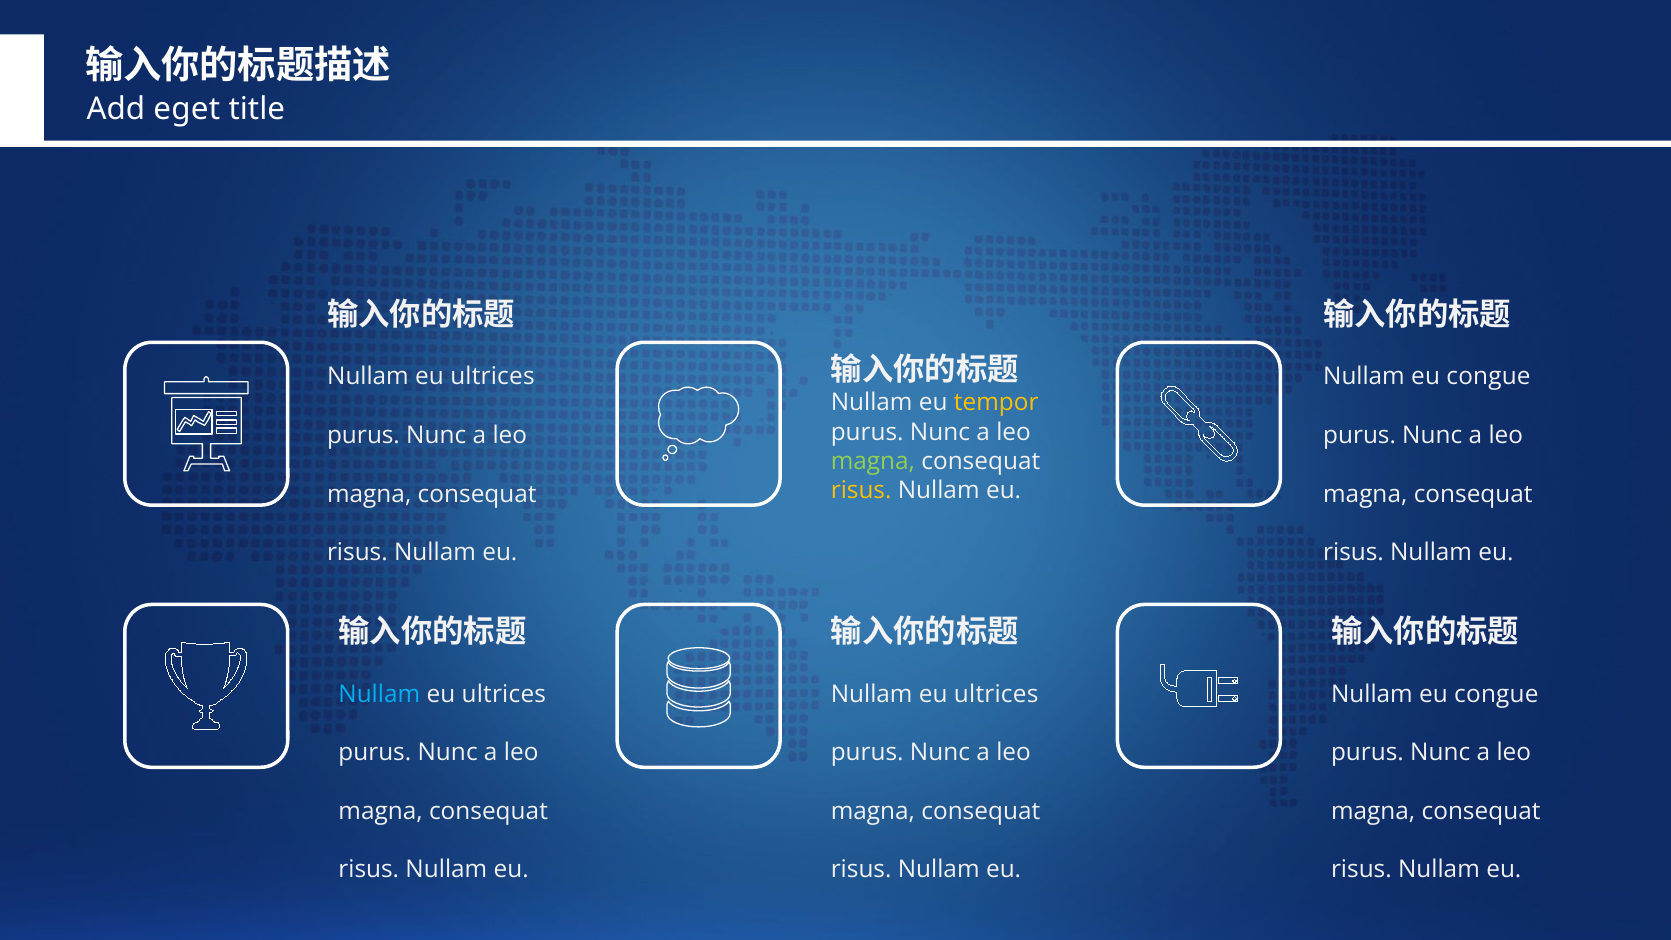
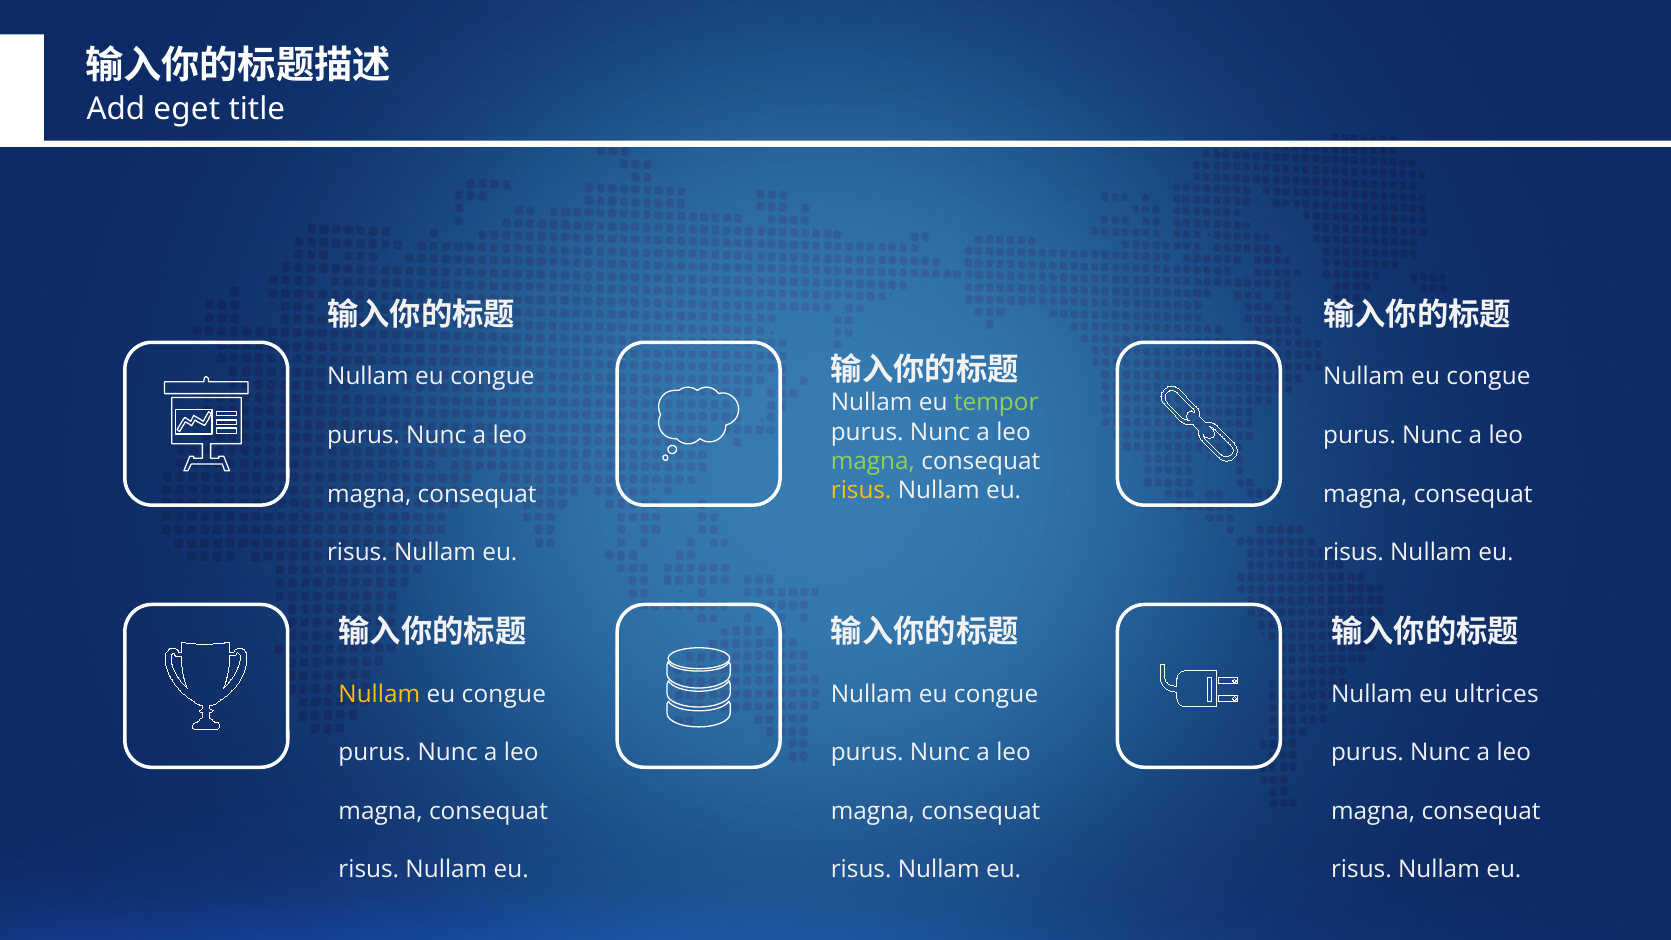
ultrices: ultrices -> congue (492, 377)
tempor colour: yellow -> light green (996, 403)
Nullam colour: light blue -> yellow (379, 695)
ultrices: ultrices -> congue (504, 695)
ultrices: ultrices -> congue (996, 695)
congue: congue -> ultrices (1496, 695)
